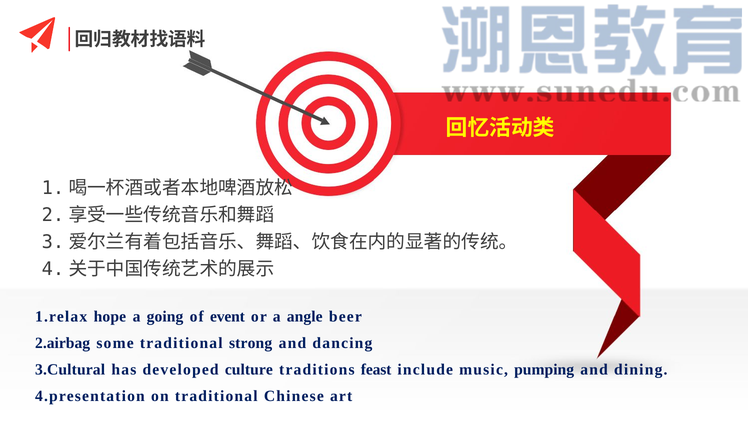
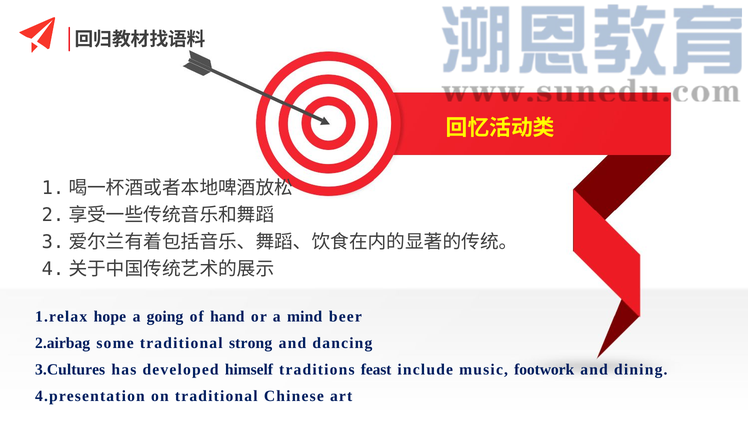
event: event -> hand (227, 316)
angle: angle -> mind (305, 316)
3.Cultural: 3.Cultural -> 3.Cultures (70, 369)
culture: culture -> himself (249, 369)
pumping: pumping -> footwork (544, 369)
